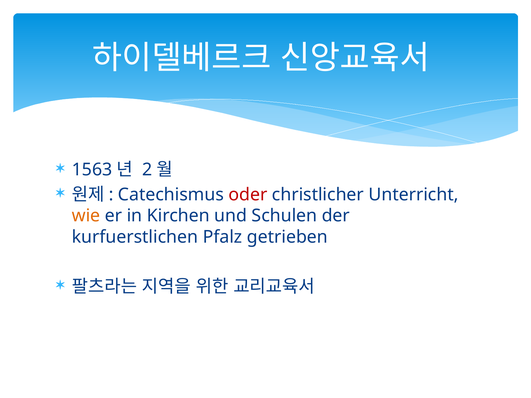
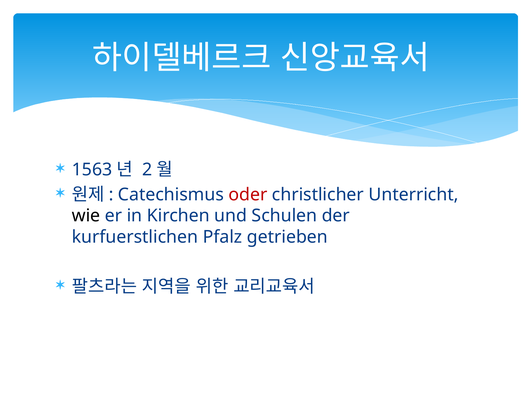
wie colour: orange -> black (86, 216)
